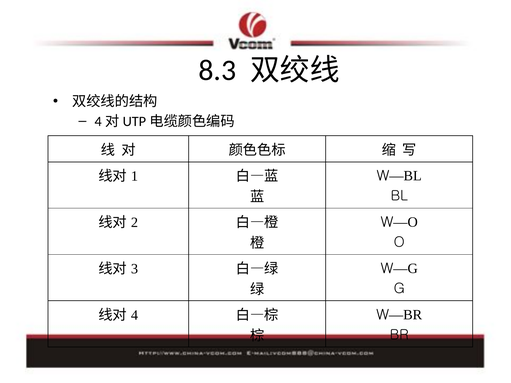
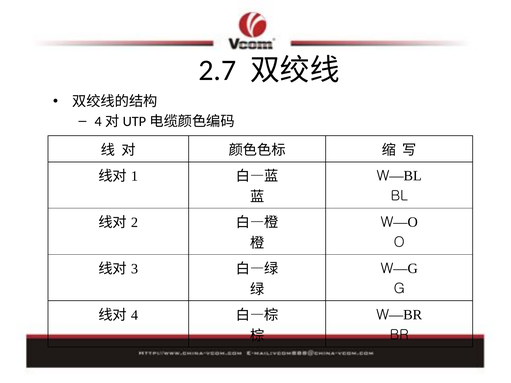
8.3: 8.3 -> 2.7 (217, 70)
